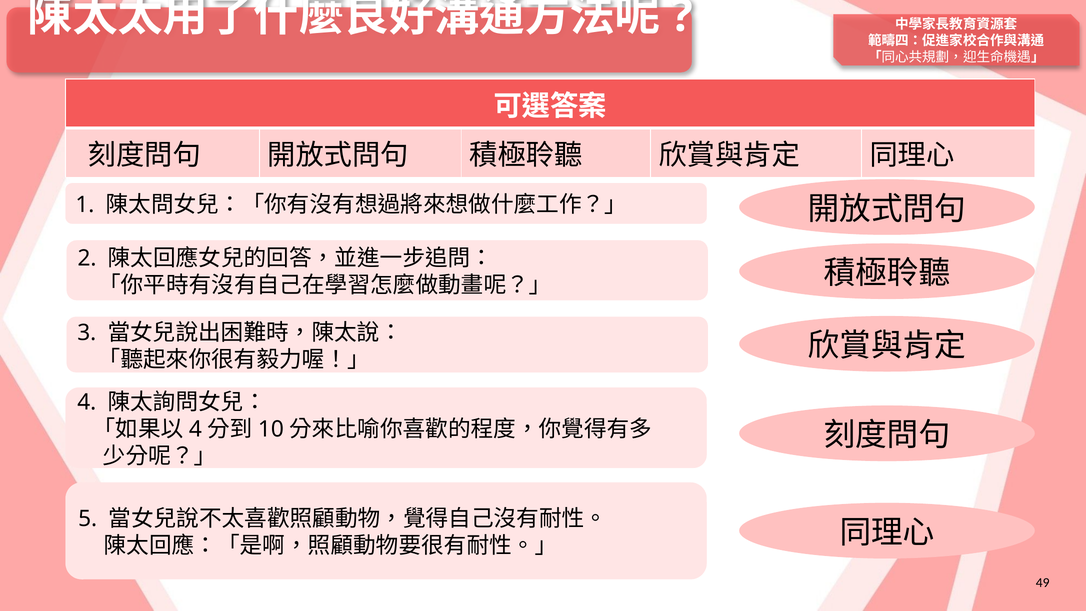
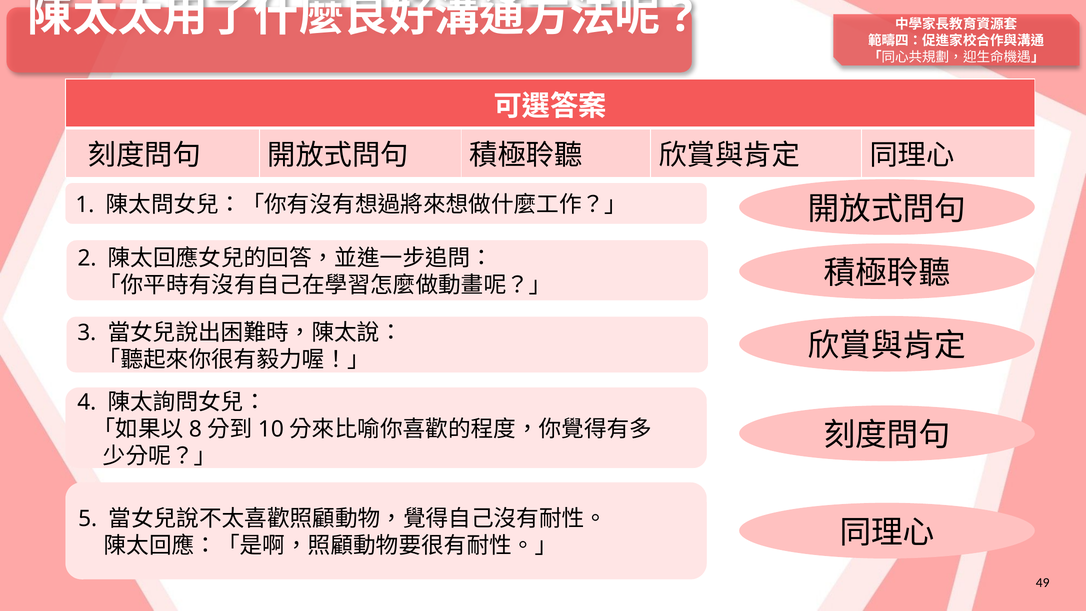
4: 4 -> 8 (195, 429)
